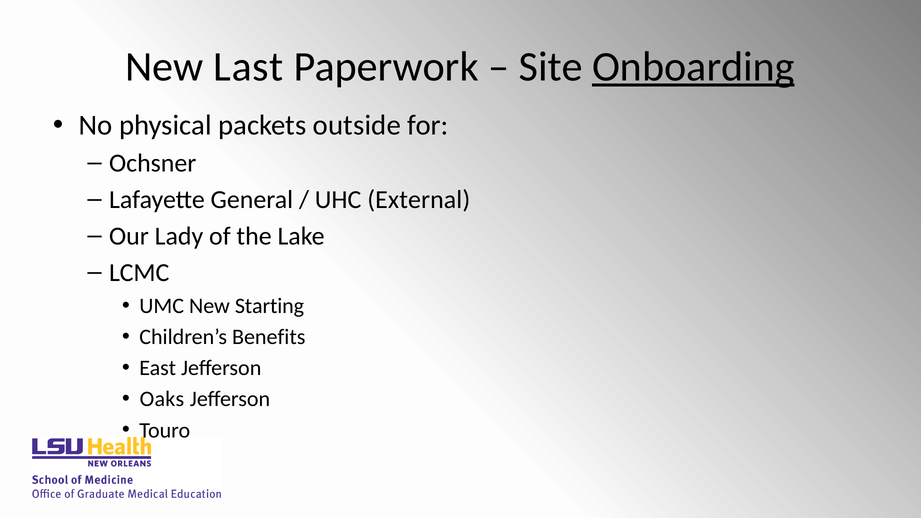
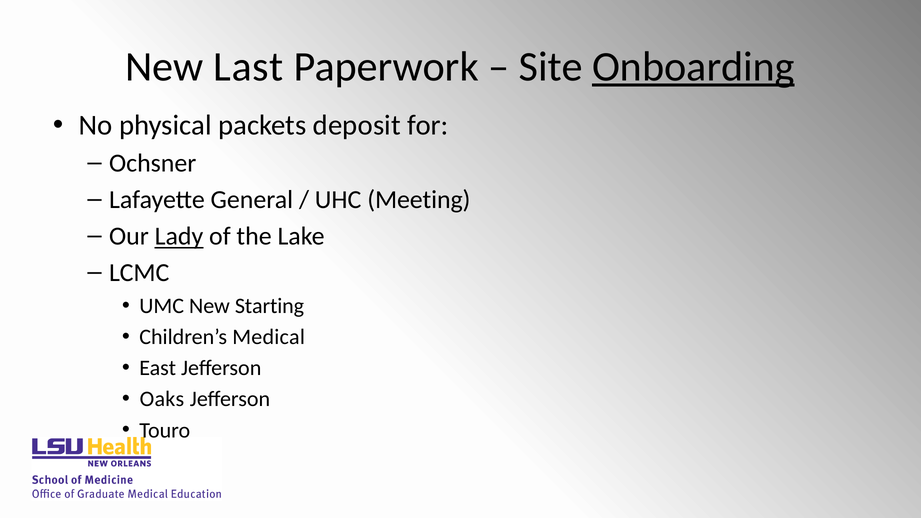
outside: outside -> deposit (357, 125)
External: External -> Meeting (419, 200)
Lady underline: none -> present (179, 236)
Benefits: Benefits -> Medical (269, 337)
